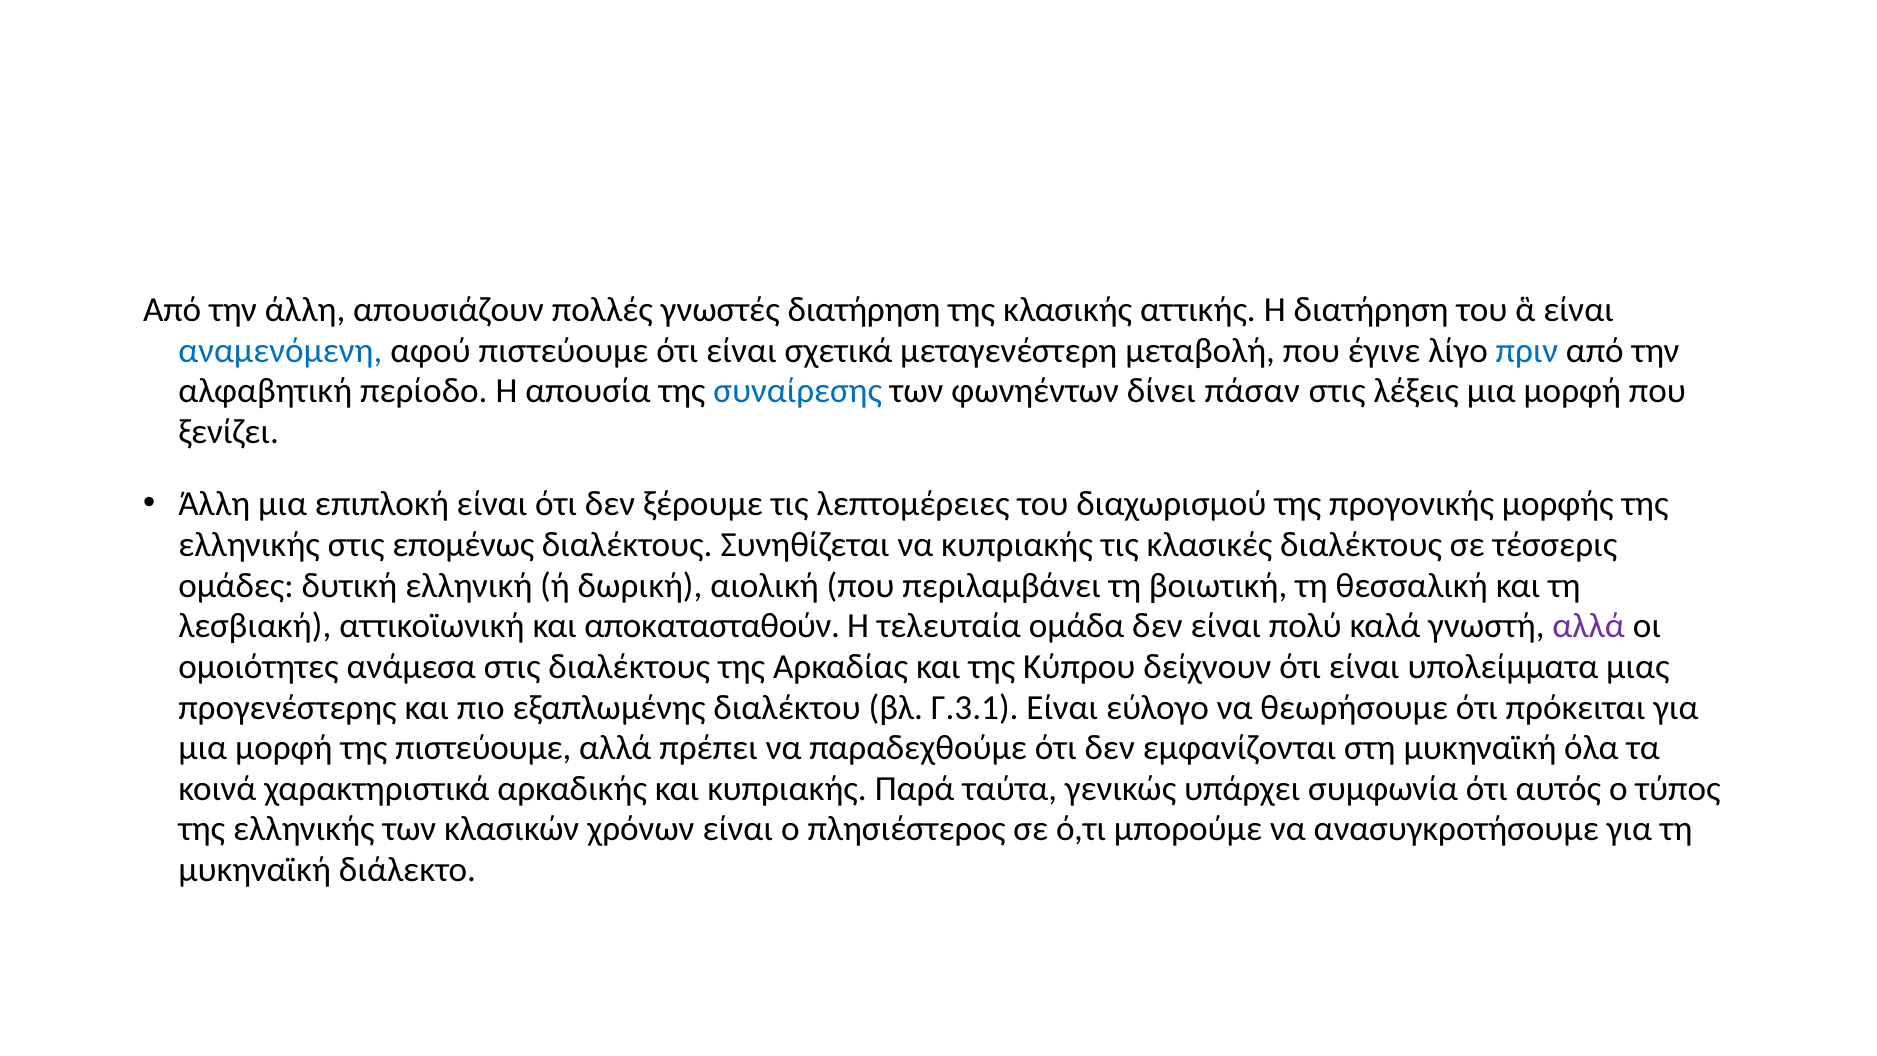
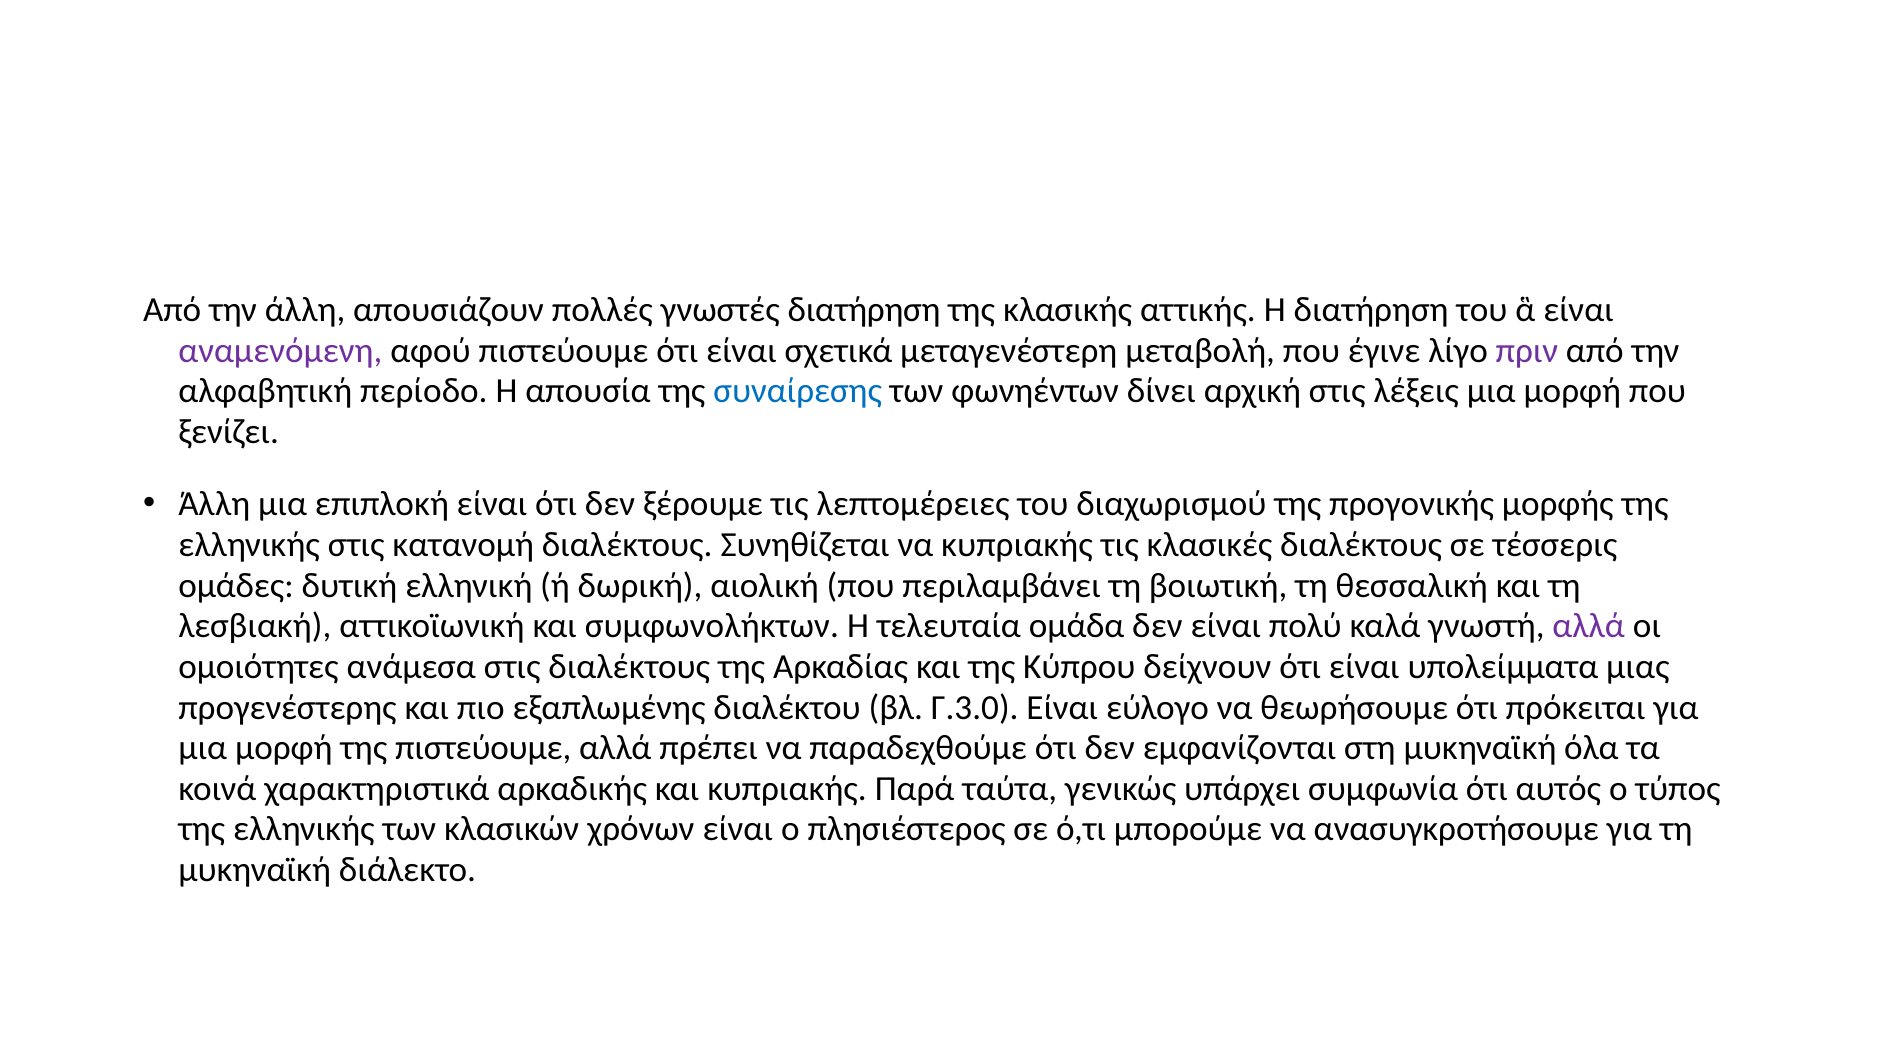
αναμενόμενη colour: blue -> purple (280, 351)
πριν colour: blue -> purple (1527, 351)
πάσαν: πάσαν -> αρχική (1252, 391)
επομένως: επομένως -> κατανομή (463, 545)
αποκατασταθούν: αποκατασταθούν -> συμφωνολήκτων (712, 626)
Γ.3.1: Γ.3.1 -> Γ.3.0 (975, 707)
